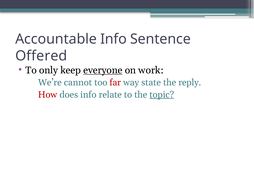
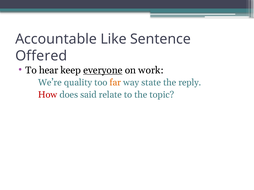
Accountable Info: Info -> Like (114, 39)
only: only -> hear (49, 70)
cannot: cannot -> quality (78, 83)
far colour: red -> orange (115, 83)
does info: info -> said (88, 95)
topic underline: present -> none (162, 95)
